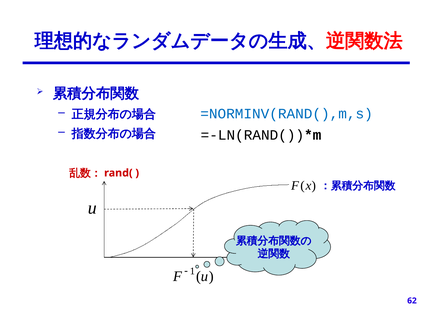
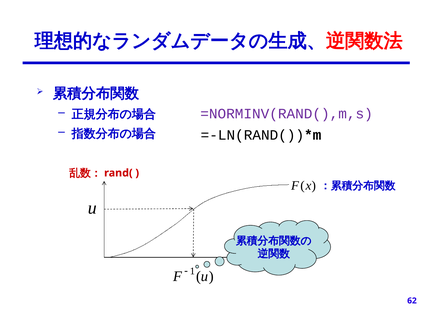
=NORMINV(RAND(),m,s colour: blue -> purple (287, 114)
